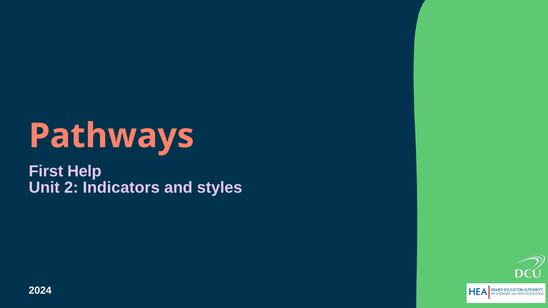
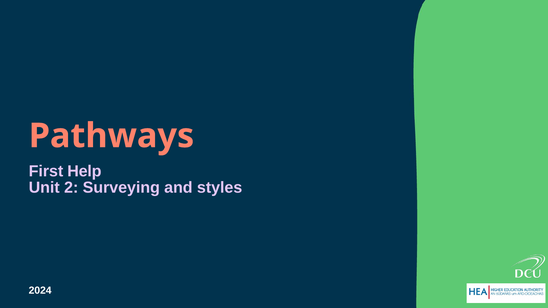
Indicators: Indicators -> Surveying (121, 188)
